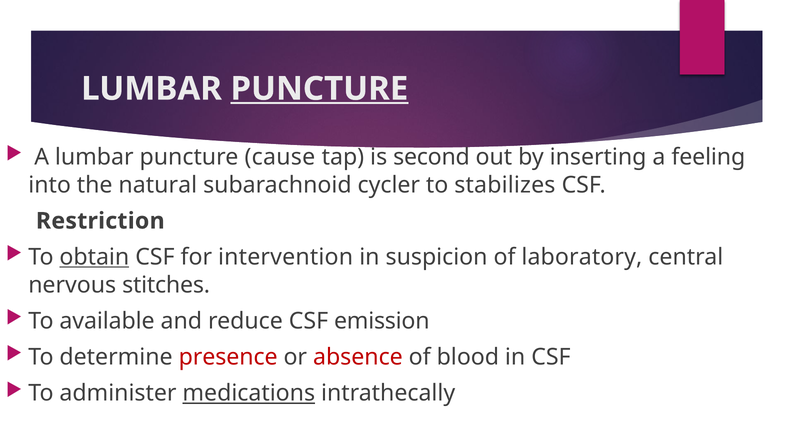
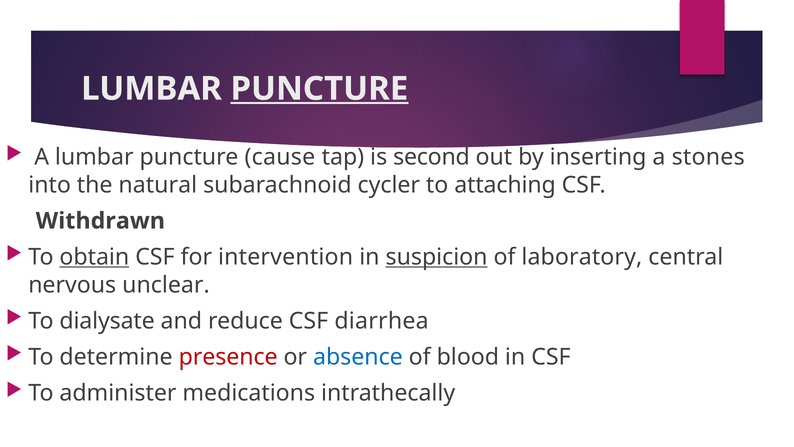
feeling: feeling -> stones (708, 157)
stabilizes: stabilizes -> attaching (505, 185)
Restriction: Restriction -> Withdrawn (100, 221)
suspicion underline: none -> present (437, 257)
stitches: stitches -> unclear (166, 285)
available: available -> dialysate (107, 321)
emission: emission -> diarrhea (382, 321)
absence colour: red -> blue (358, 357)
medications underline: present -> none (249, 393)
